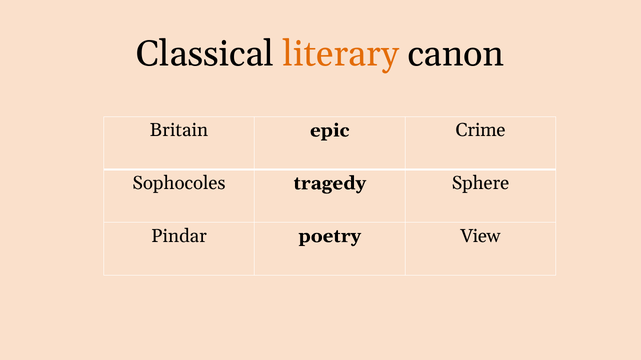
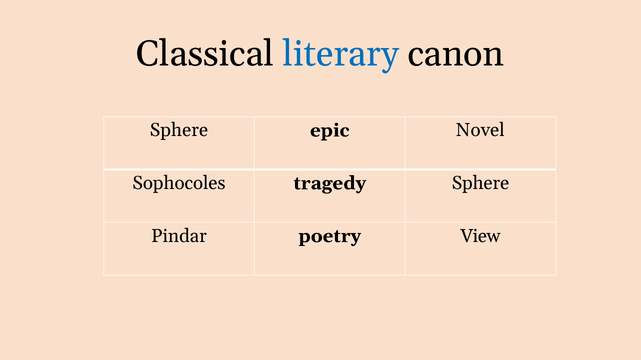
literary colour: orange -> blue (341, 54)
Britain: Britain -> Sphere (179, 131)
Crime: Crime -> Novel (480, 131)
